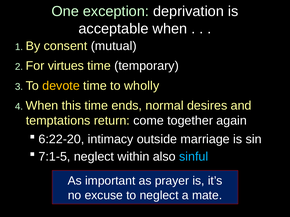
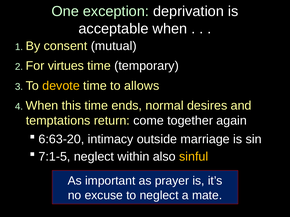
wholly: wholly -> allows (142, 86)
6:22-20: 6:22-20 -> 6:63-20 (61, 139)
sinful colour: light blue -> yellow (194, 157)
